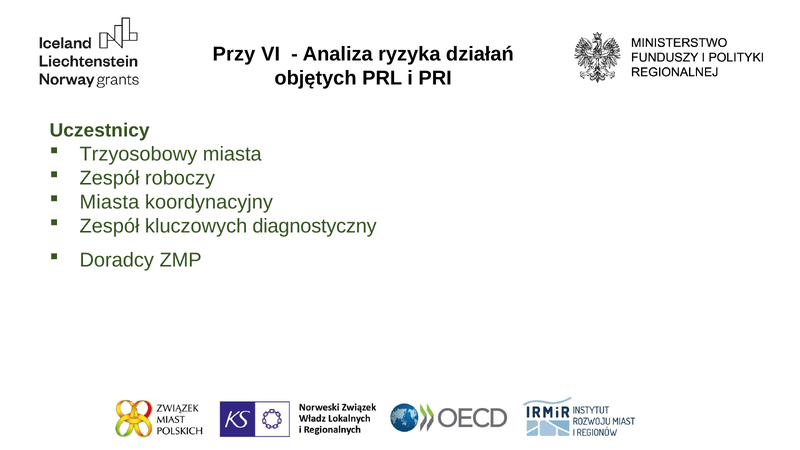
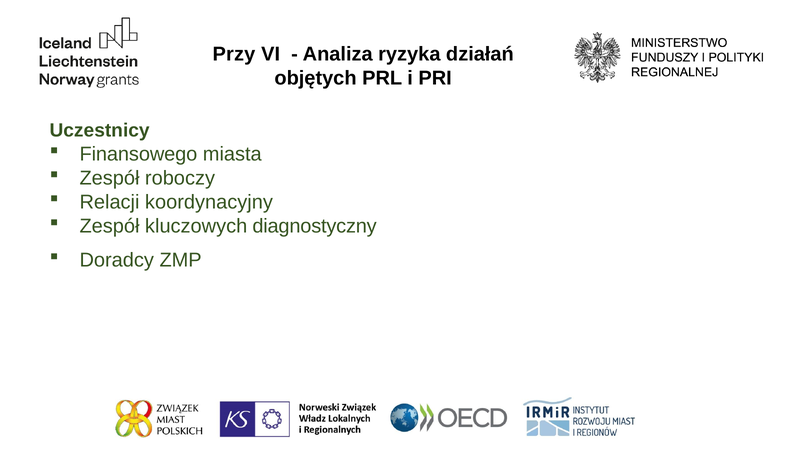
Trzyosobowy: Trzyosobowy -> Finansowego (138, 154)
Miasta: Miasta -> Relacji (110, 202)
